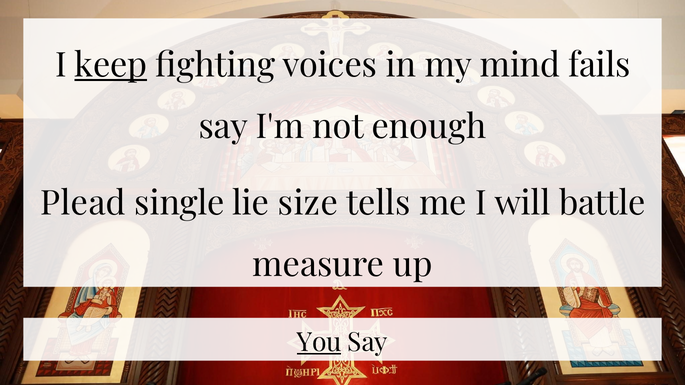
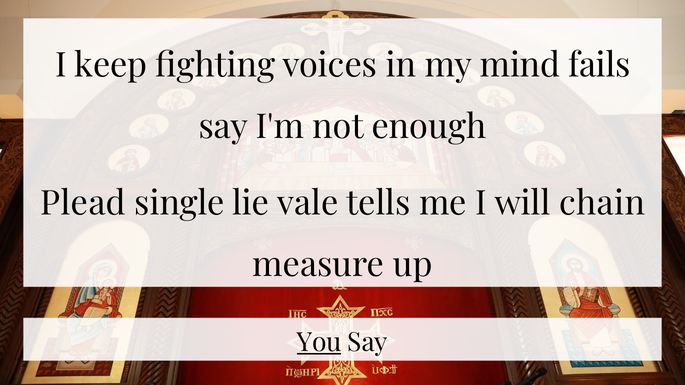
keep underline: present -> none (111, 65)
size: size -> vale (308, 204)
battle: battle -> chain (602, 204)
